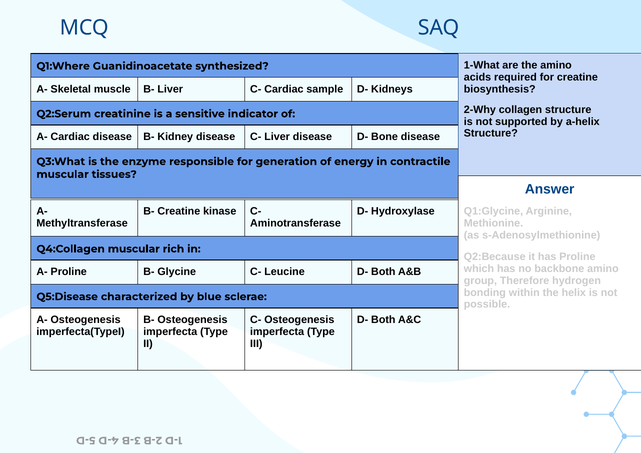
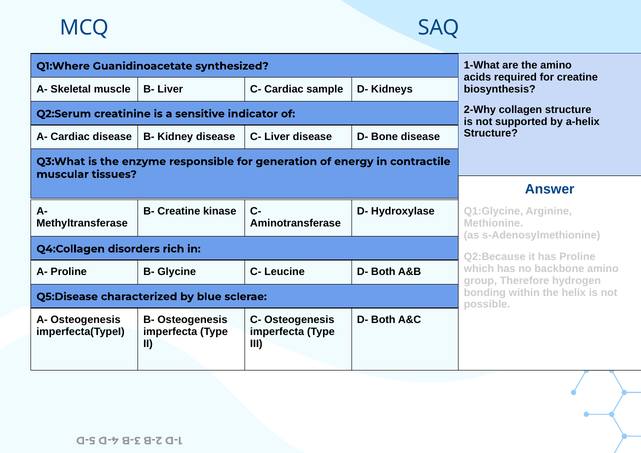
Q4:Collagen muscular: muscular -> disorders (134, 249)
